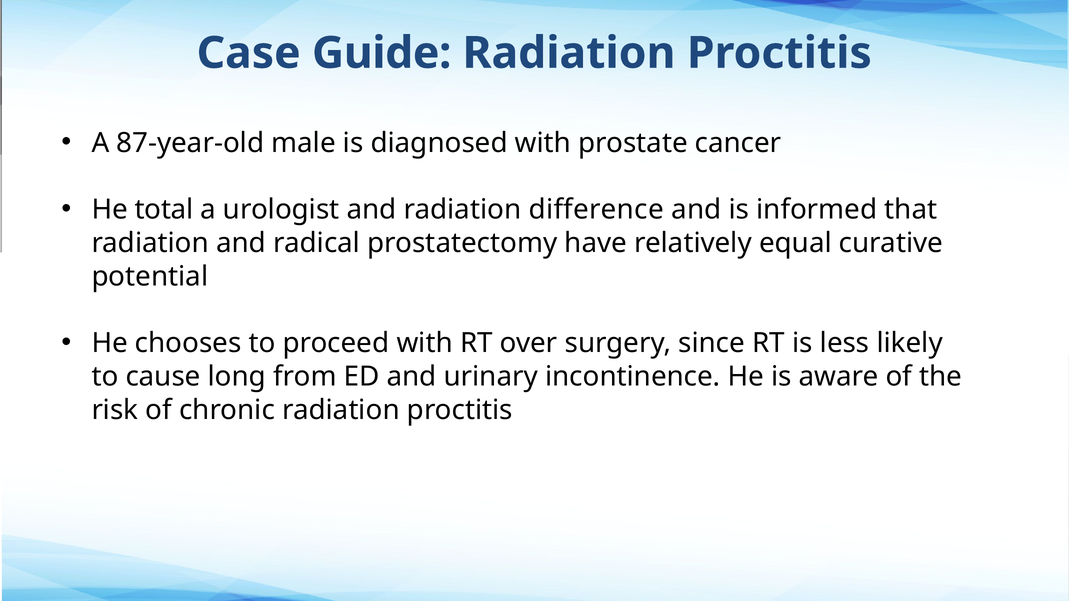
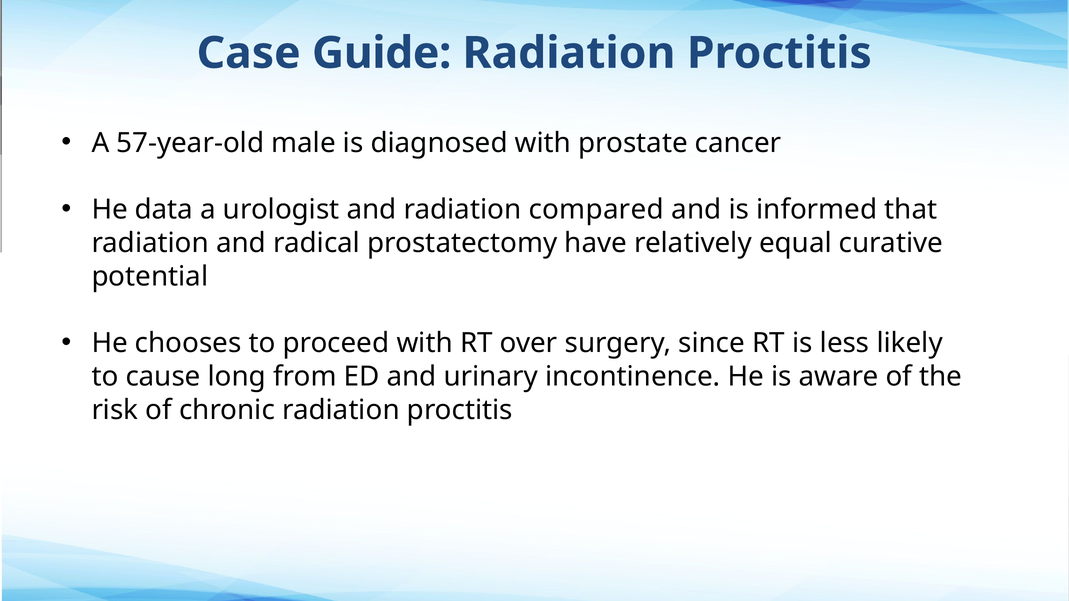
87-year-old: 87-year-old -> 57-year-old (190, 143)
total: total -> data (164, 210)
difference: difference -> compared (596, 210)
